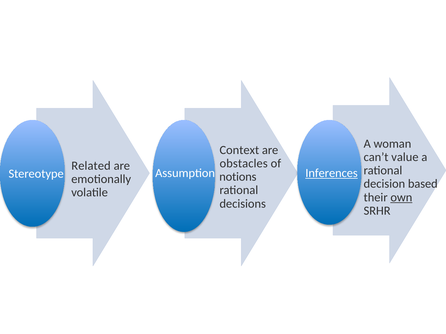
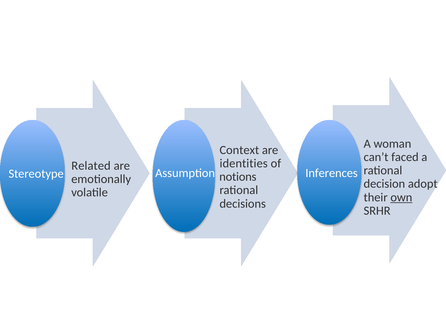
value: value -> faced (405, 157)
obstacles: obstacles -> identities (244, 164)
Inferences underline: present -> none (332, 173)
based: based -> adopt (423, 184)
